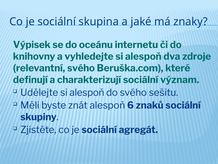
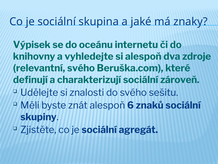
význam: význam -> zároveň (180, 80)
Udělejte si alespoň: alespoň -> znalosti (87, 92)
